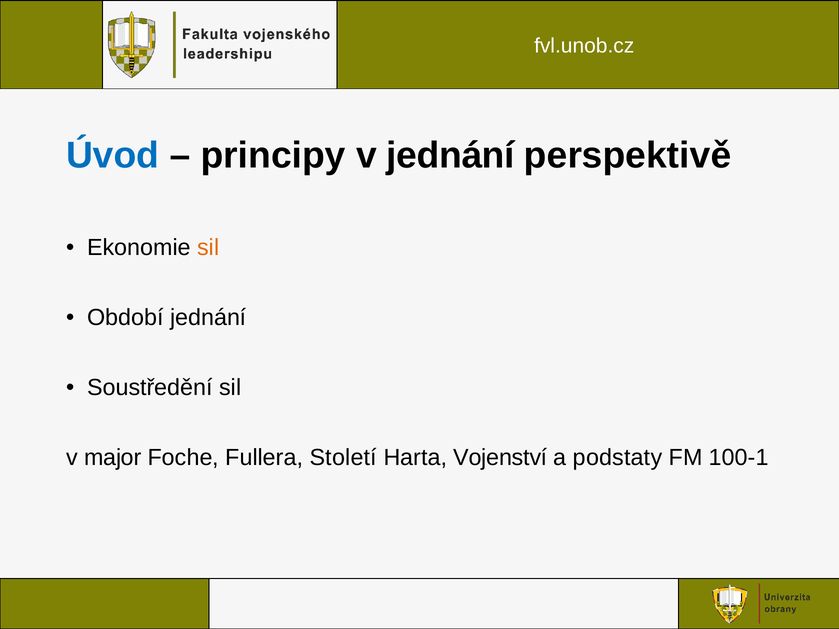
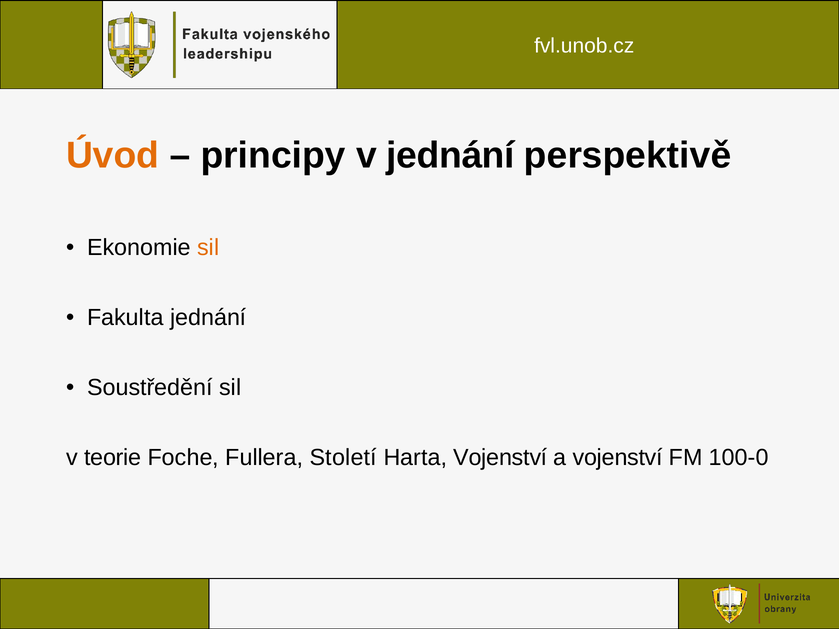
Úvod colour: blue -> orange (113, 156)
Období: Období -> Fakulta (125, 318)
major: major -> teorie (113, 458)
a podstaty: podstaty -> vojenství (618, 458)
100-1: 100-1 -> 100-0 (739, 458)
